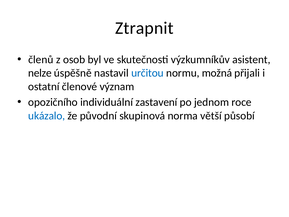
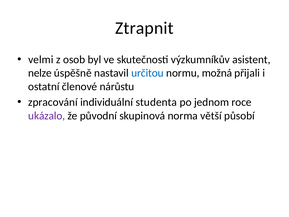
členů: členů -> velmi (41, 60)
význam: význam -> nárůstu (117, 86)
opozičního: opozičního -> zpracování (53, 102)
zastavení: zastavení -> studenta (156, 102)
ukázalo colour: blue -> purple (47, 116)
